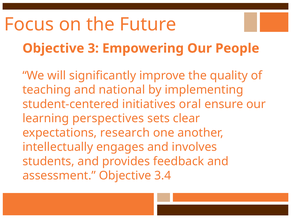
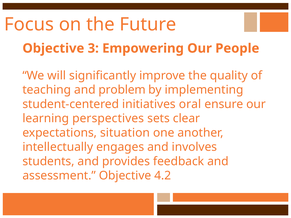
national: national -> problem (122, 90)
research: research -> situation (125, 133)
3.4: 3.4 -> 4.2 (163, 176)
